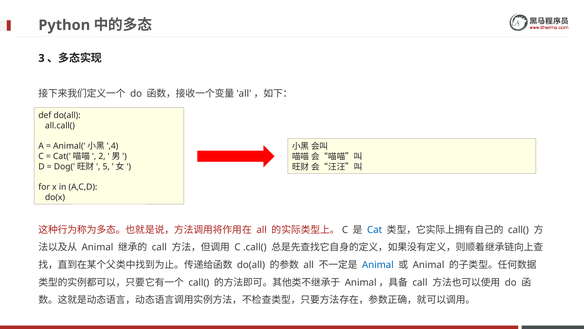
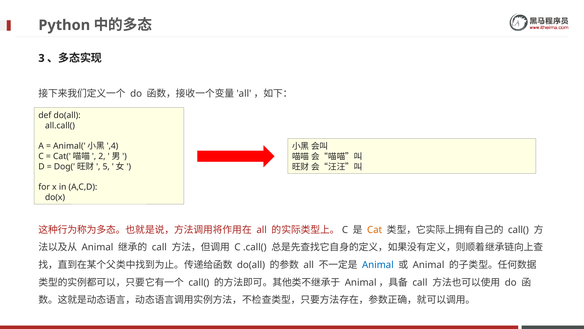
Cat colour: blue -> orange (375, 230)
